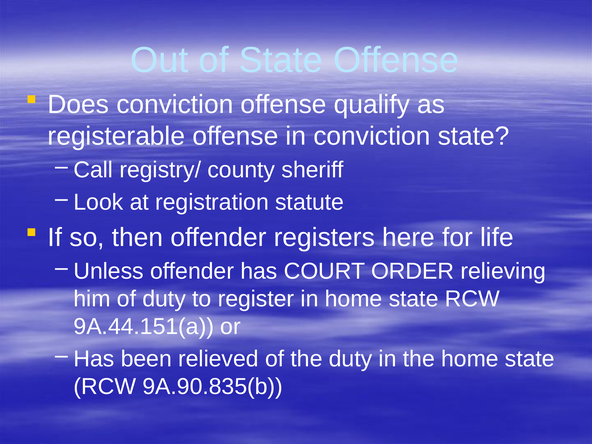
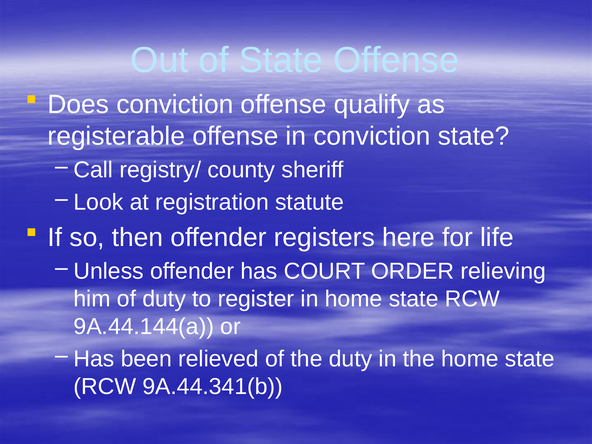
9A.44.151(a: 9A.44.151(a -> 9A.44.144(a (144, 327)
9A.90.835(b: 9A.90.835(b -> 9A.44.341(b (213, 387)
